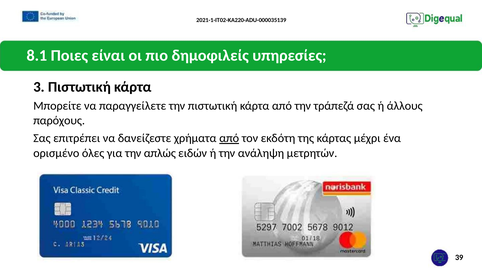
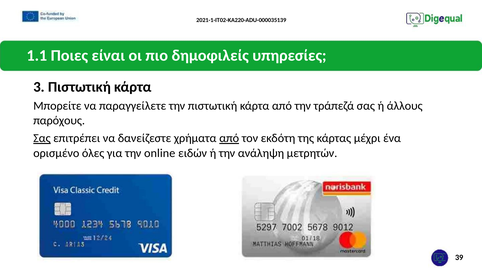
8.1: 8.1 -> 1.1 (37, 55)
Σας underline: none -> present (42, 138)
απλώς: απλώς -> online (160, 153)
